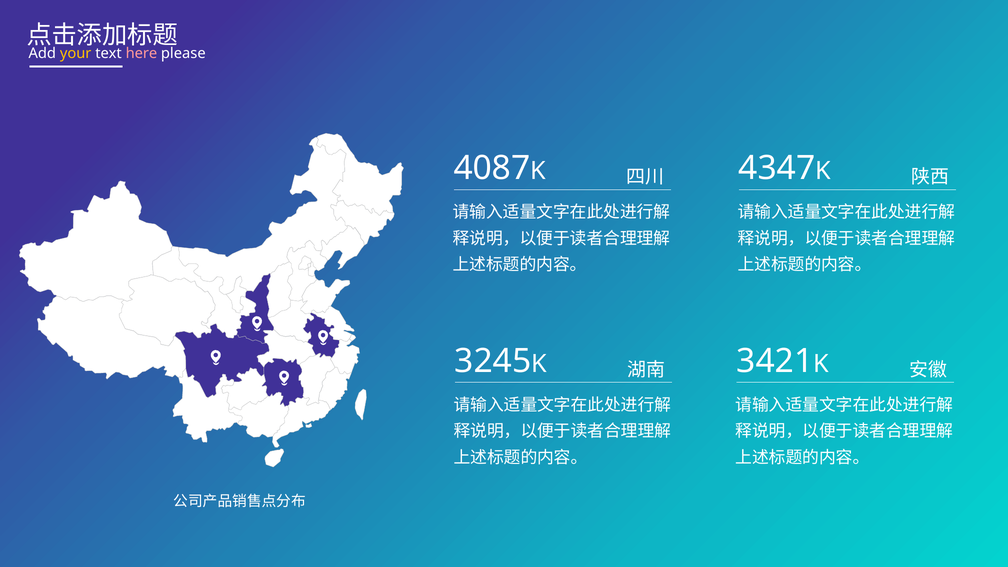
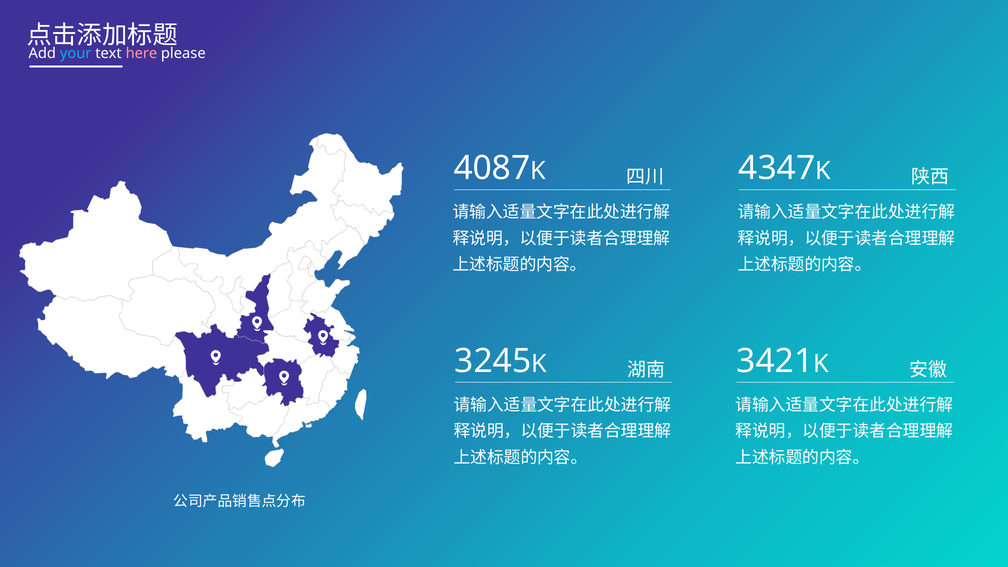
your colour: yellow -> light blue (76, 54)
